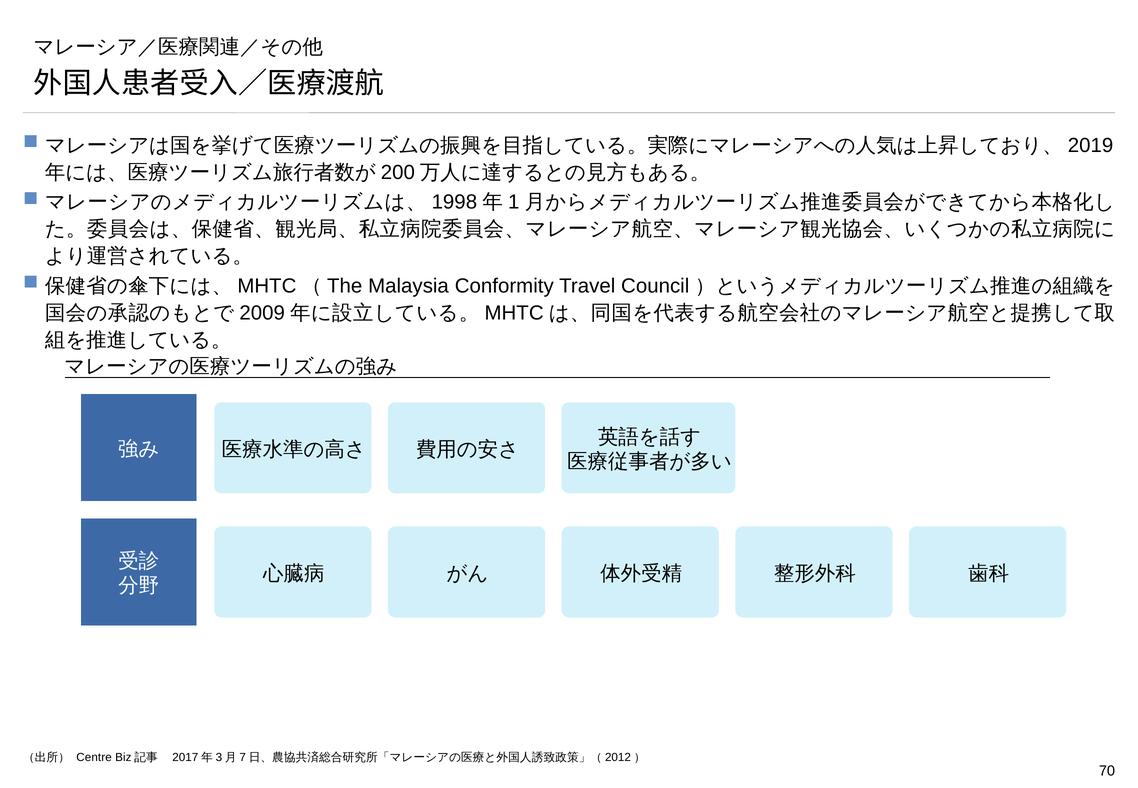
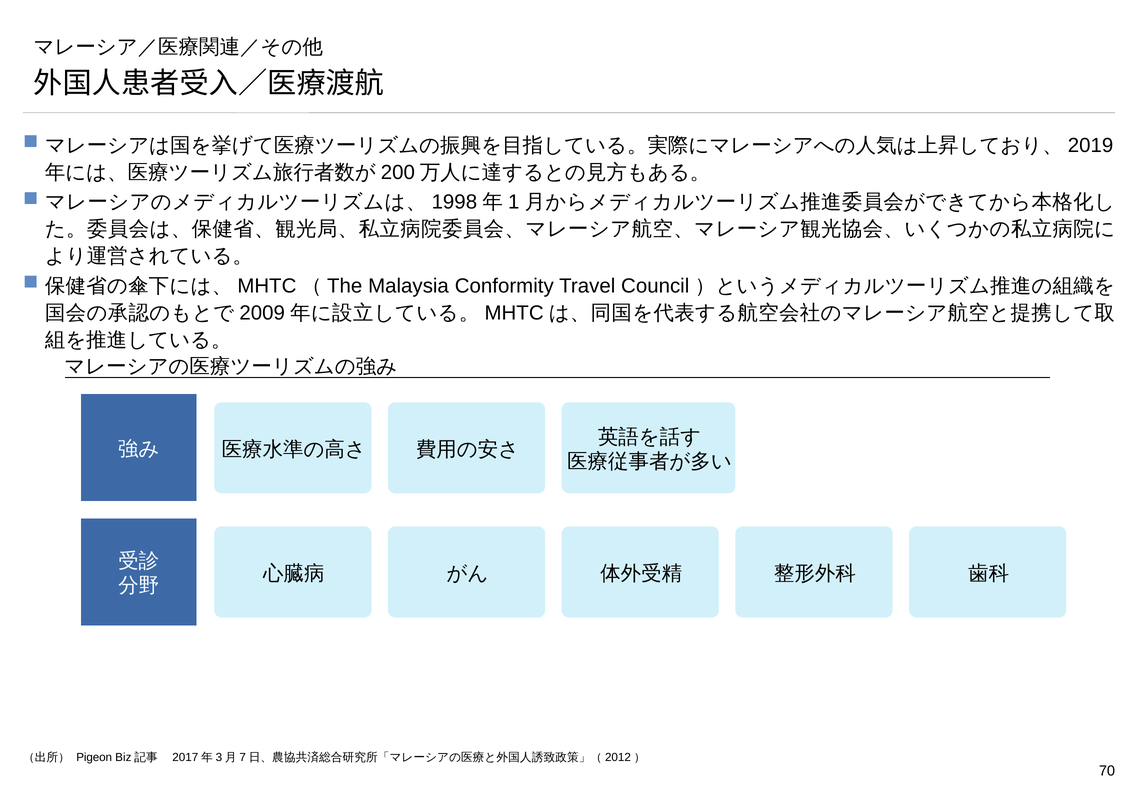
Centre: Centre -> Pigeon (94, 757)
